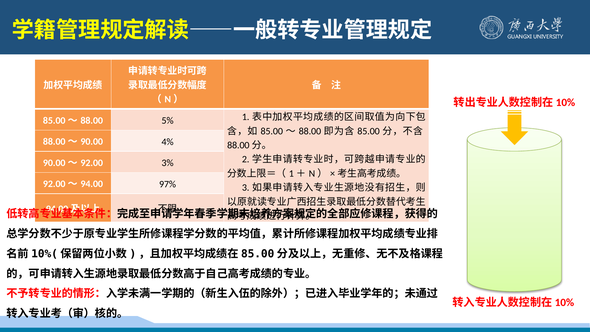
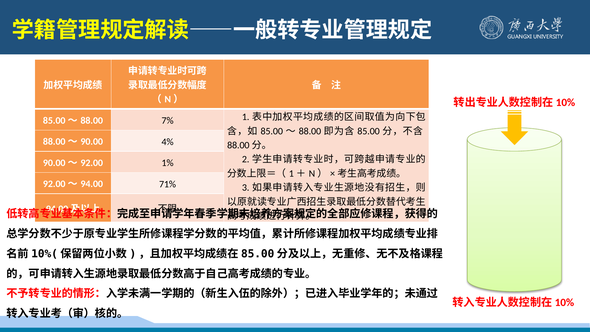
5%: 5% -> 7% (168, 121)
3%: 3% -> 1% (168, 163)
97%: 97% -> 71% (168, 184)
